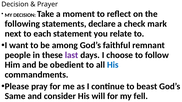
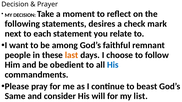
declare: declare -> desires (102, 24)
last colour: purple -> orange (72, 55)
fell: fell -> list (141, 96)
